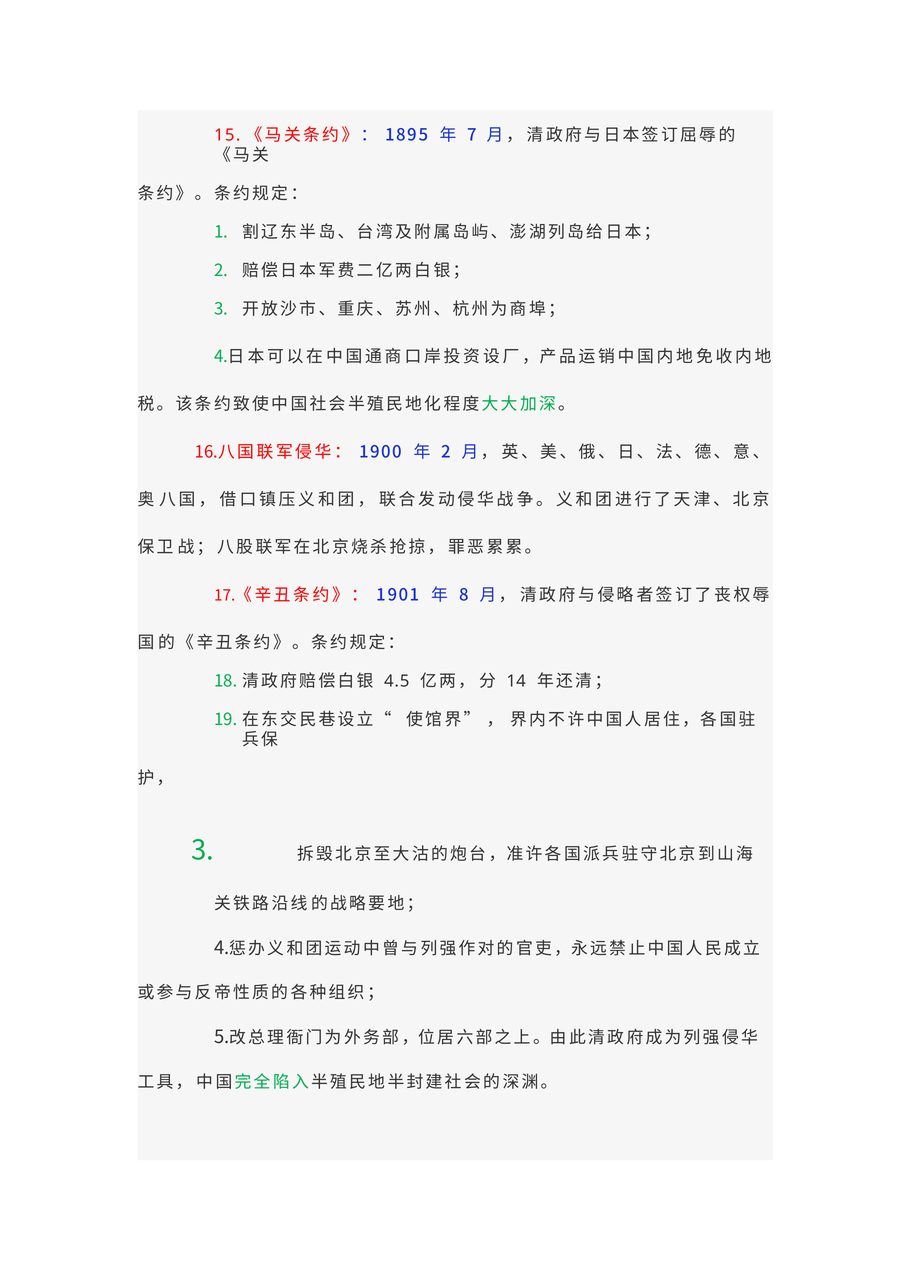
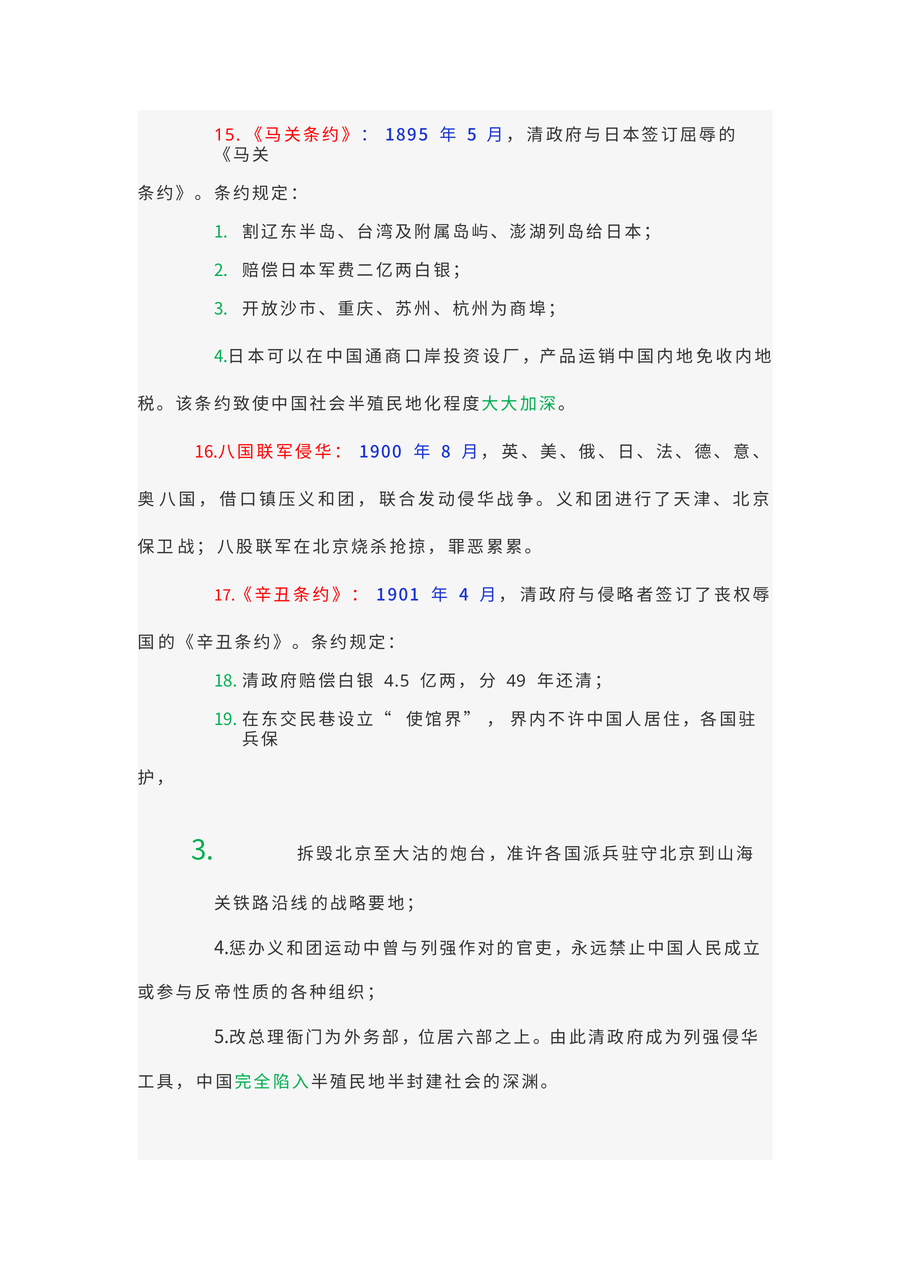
7: 7 -> 5 (472, 135)
2: 2 -> 8 (446, 452)
8: 8 -> 4 (464, 595)
14: 14 -> 49 (516, 681)
